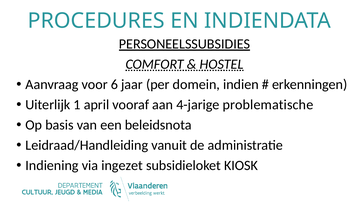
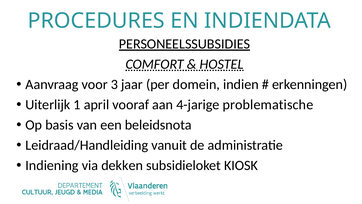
6: 6 -> 3 (114, 84)
ingezet: ingezet -> dekken (122, 165)
